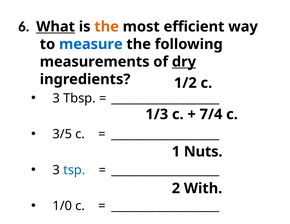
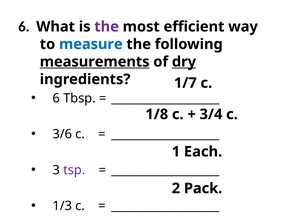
What underline: present -> none (56, 27)
the colour: orange -> purple (107, 27)
measurements underline: none -> present (95, 62)
1/2: 1/2 -> 1/7 (185, 83)
3: 3 -> 6 (56, 98)
1/3: 1/3 -> 1/8 (157, 114)
7/4: 7/4 -> 3/4 (211, 114)
3/5: 3/5 -> 3/6 (62, 134)
Nuts: Nuts -> Each (203, 152)
tsp colour: blue -> purple (74, 170)
With: With -> Pack (203, 188)
1/0: 1/0 -> 1/3 (62, 206)
